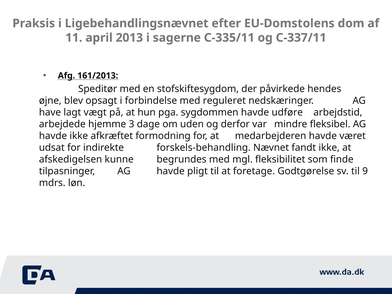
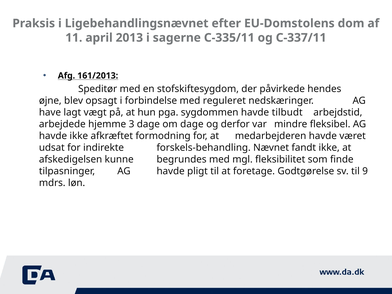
udføre: udføre -> tilbudt (287, 112)
om uden: uden -> dage (192, 124)
